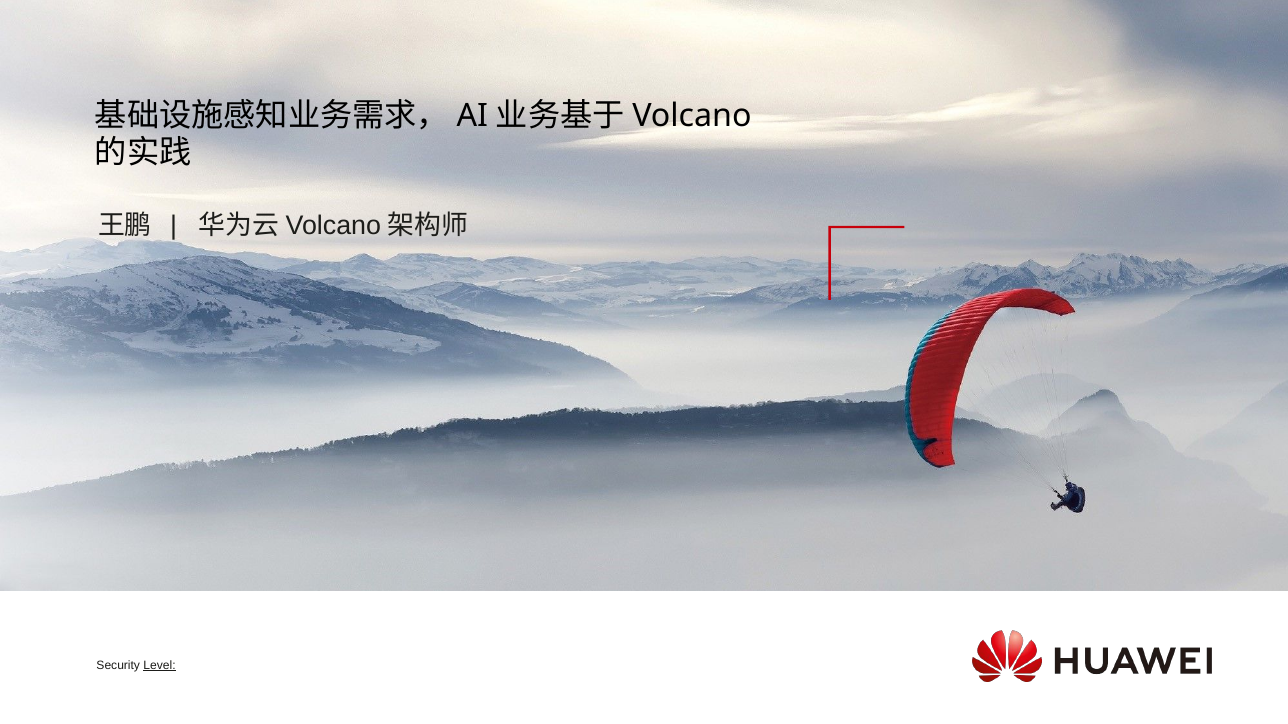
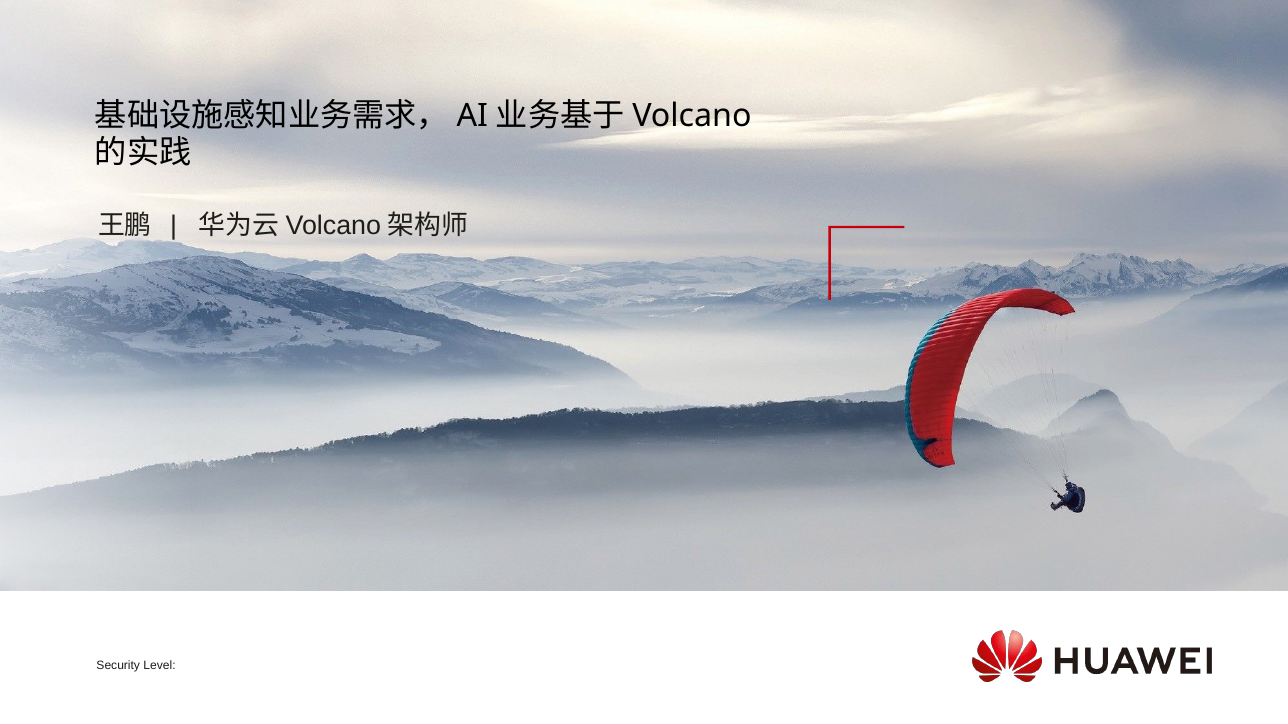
Level underline: present -> none (159, 666)
